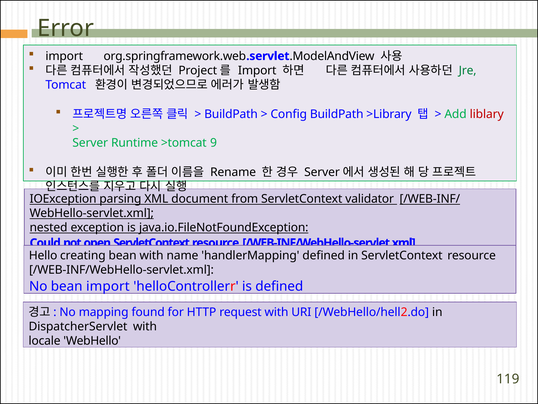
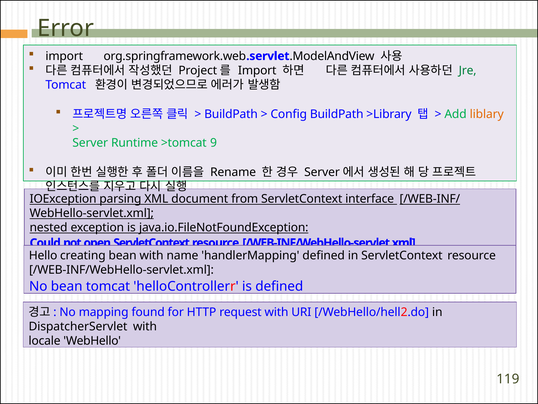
liblary colour: red -> orange (487, 114)
validator: validator -> interface (370, 199)
bean import: import -> tomcat (108, 286)
